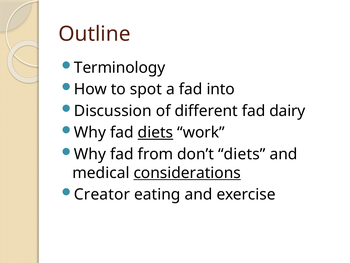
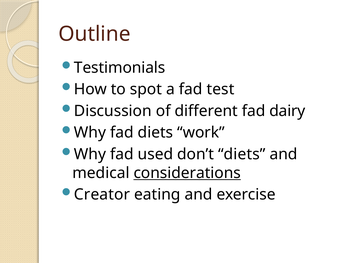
Terminology: Terminology -> Testimonials (120, 68)
into: into -> test (220, 89)
diets underline: present -> none (155, 132)
from: from -> used (155, 154)
